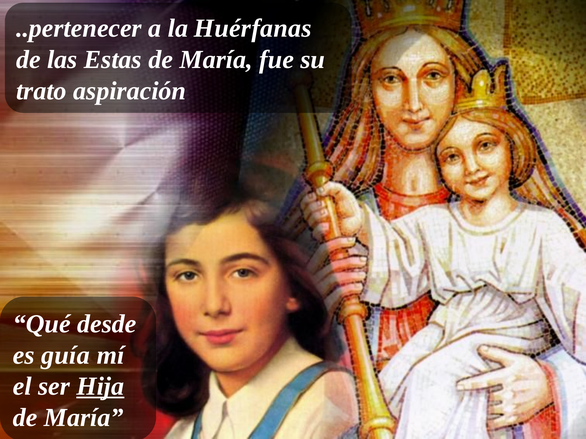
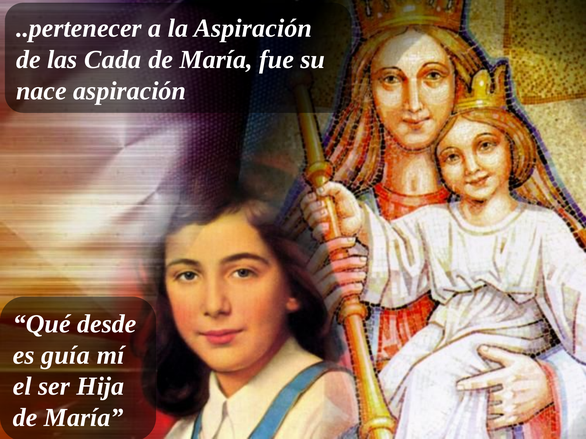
la Huérfanas: Huérfanas -> Aspiración (253, 28)
Estas: Estas -> Cada (113, 60)
trato: trato -> nace (41, 91)
Hija underline: present -> none (100, 387)
